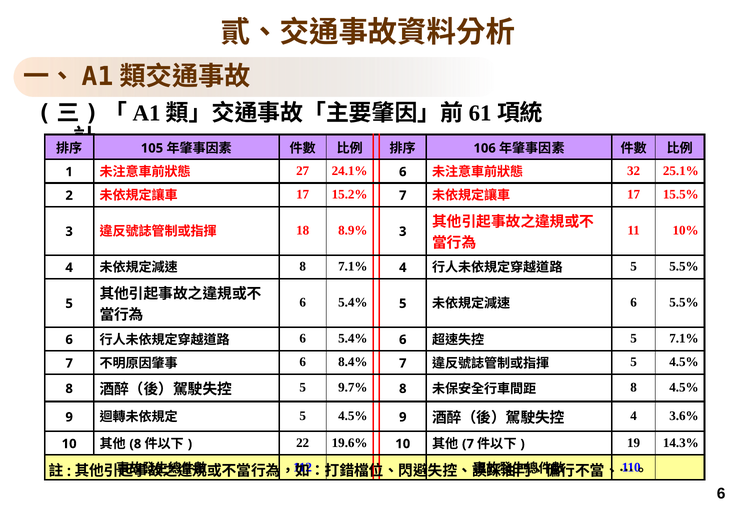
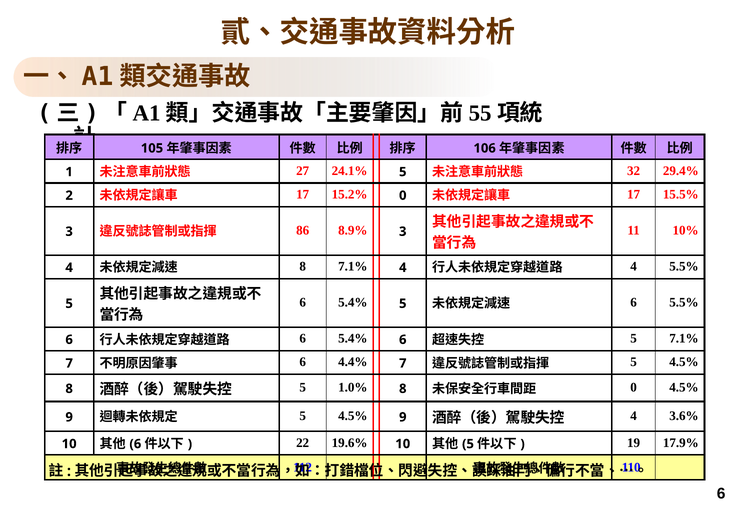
61: 61 -> 55 (480, 113)
24.1% 6: 6 -> 5 (403, 172)
25.1%: 25.1% -> 29.4% (681, 171)
15.2% 7: 7 -> 0 (403, 196)
18: 18 -> 86 (303, 230)
5: 5 -> 4 (634, 267)
8.4%: 8.4% -> 4.4% (353, 362)
9.7%: 9.7% -> 1.0% (353, 388)
8: 8 -> 0 (634, 388)
8: 8 -> 6 (135, 444)
7: 7 -> 5 (468, 444)
14.3%: 14.3% -> 17.9% (681, 443)
